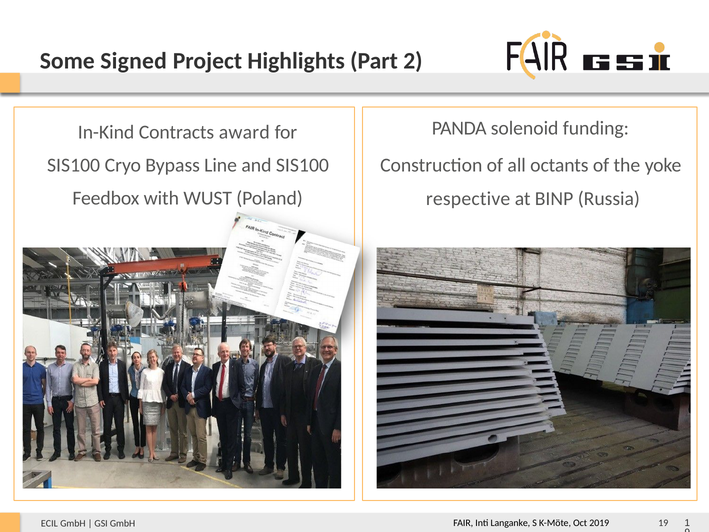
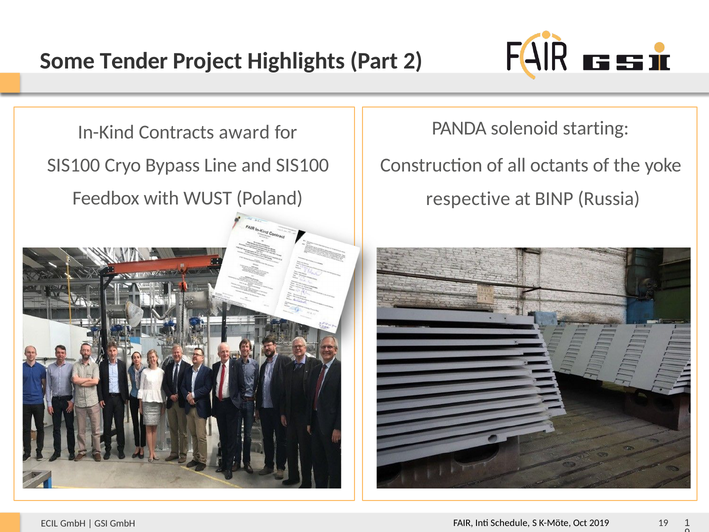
Signed: Signed -> Tender (134, 61)
funding: funding -> starting (596, 128)
Langanke: Langanke -> Schedule (510, 523)
